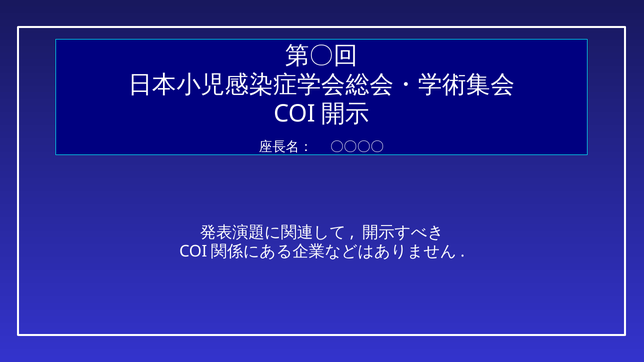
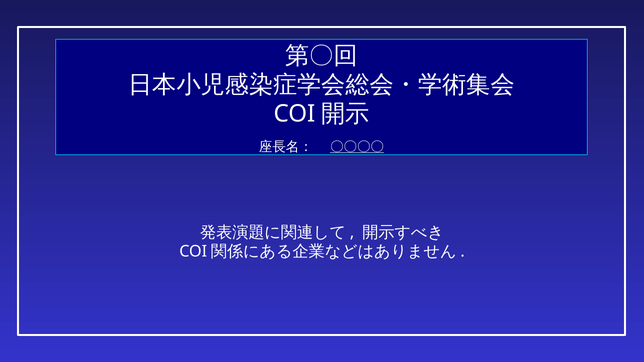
〇〇〇〇 underline: none -> present (357, 147)
